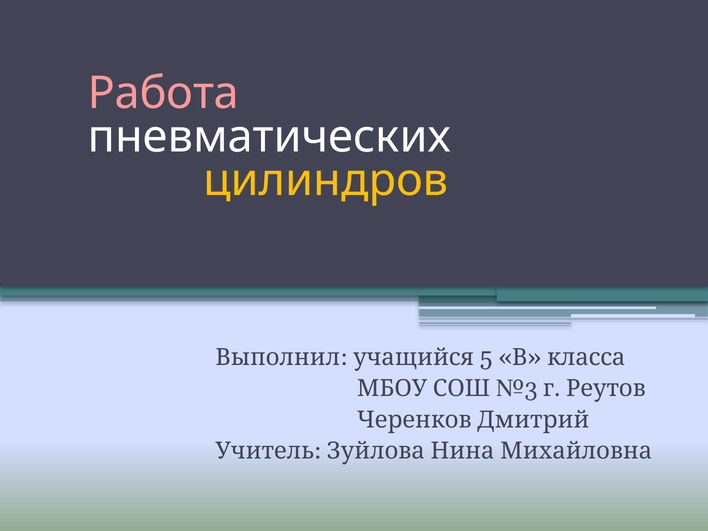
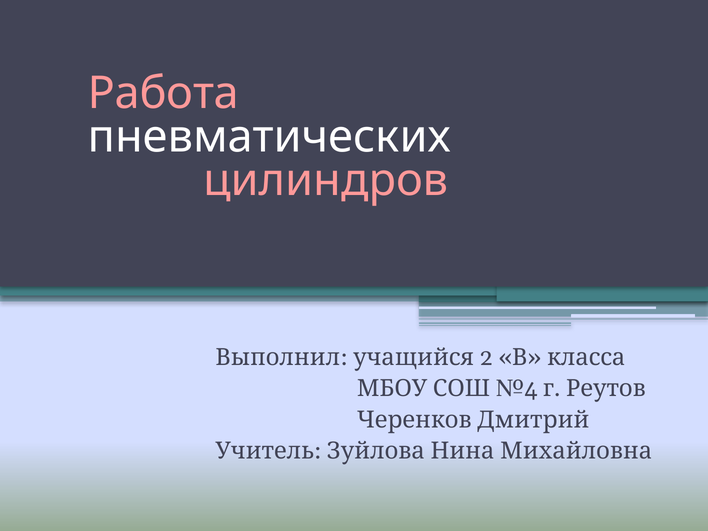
цилиндров colour: yellow -> pink (326, 180)
5: 5 -> 2 (486, 357)
№3: №3 -> №4 (517, 389)
